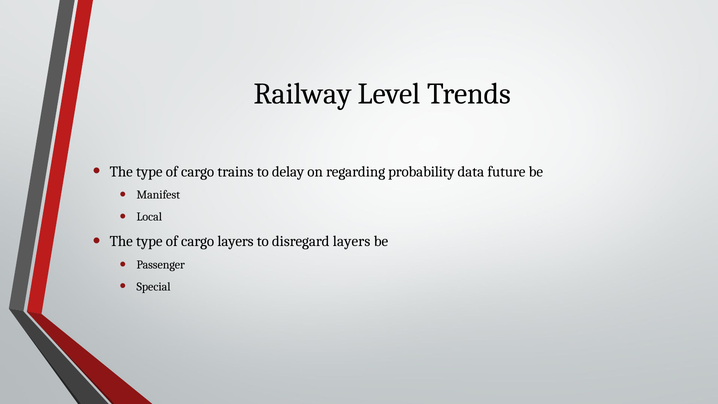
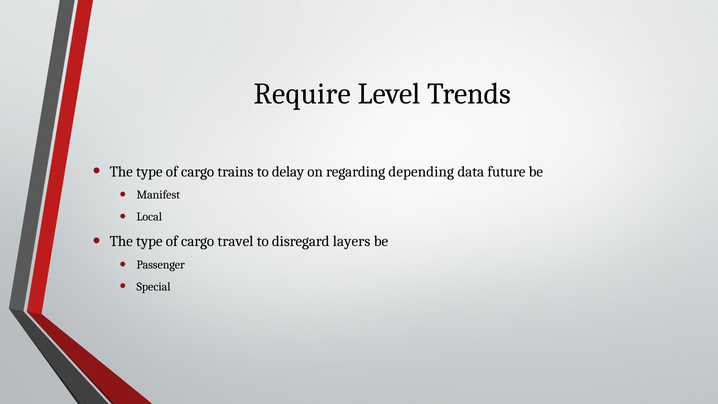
Railway: Railway -> Require (302, 94)
probability: probability -> depending (421, 172)
cargo layers: layers -> travel (235, 241)
